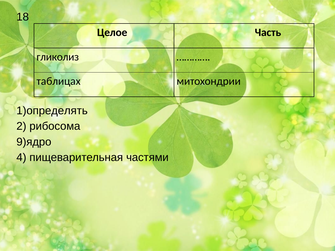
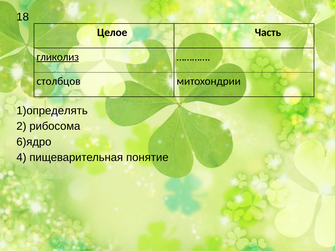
гликолиз underline: none -> present (58, 57)
таблицах: таблицах -> столбцов (59, 81)
9)ядро: 9)ядро -> 6)ядро (34, 142)
частями: частями -> понятие (147, 158)
